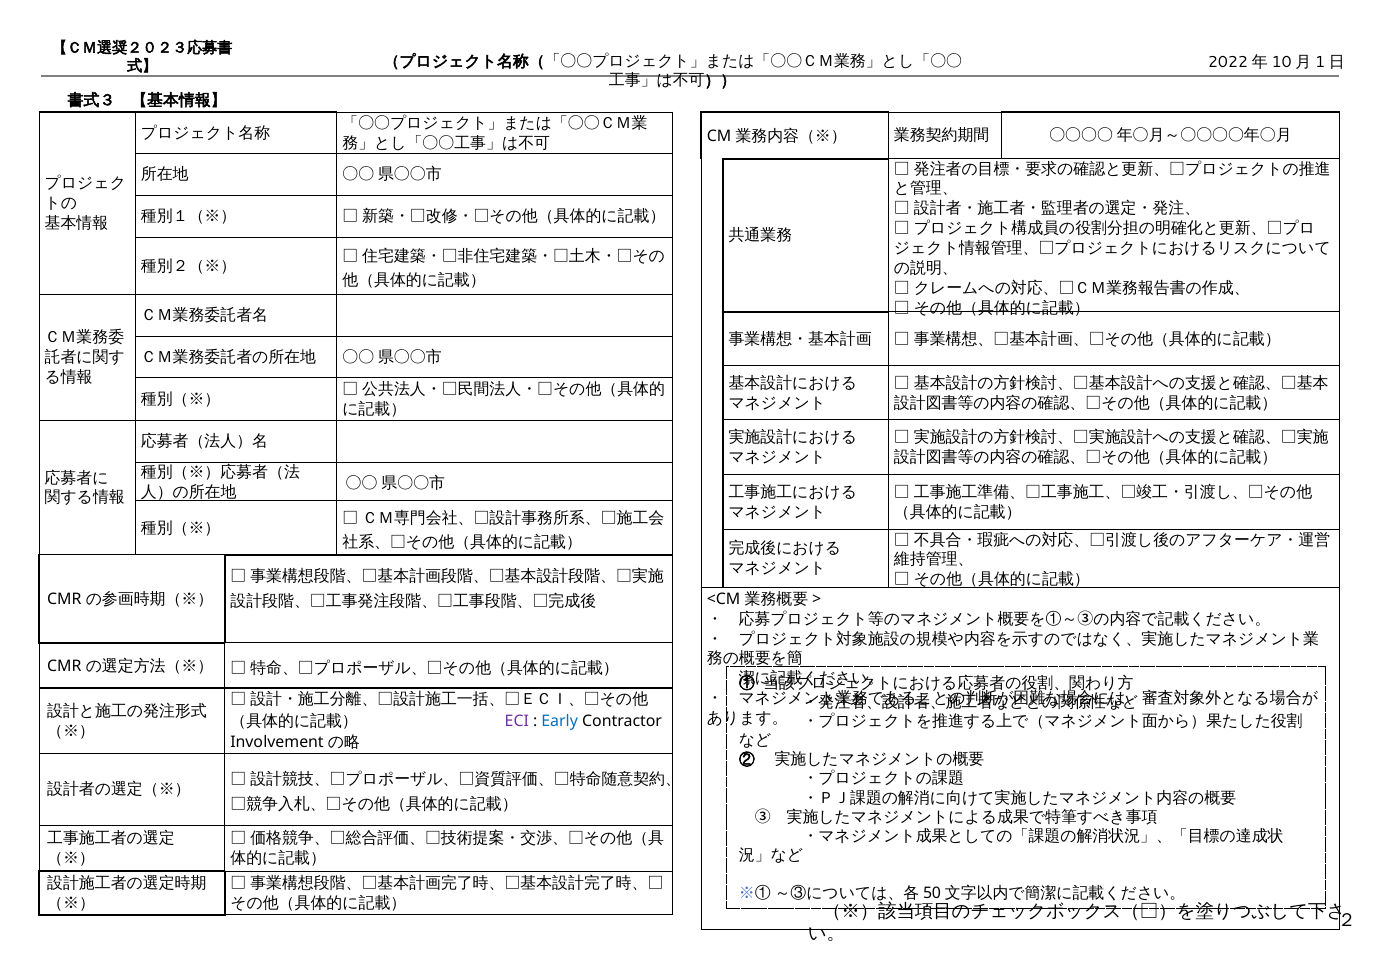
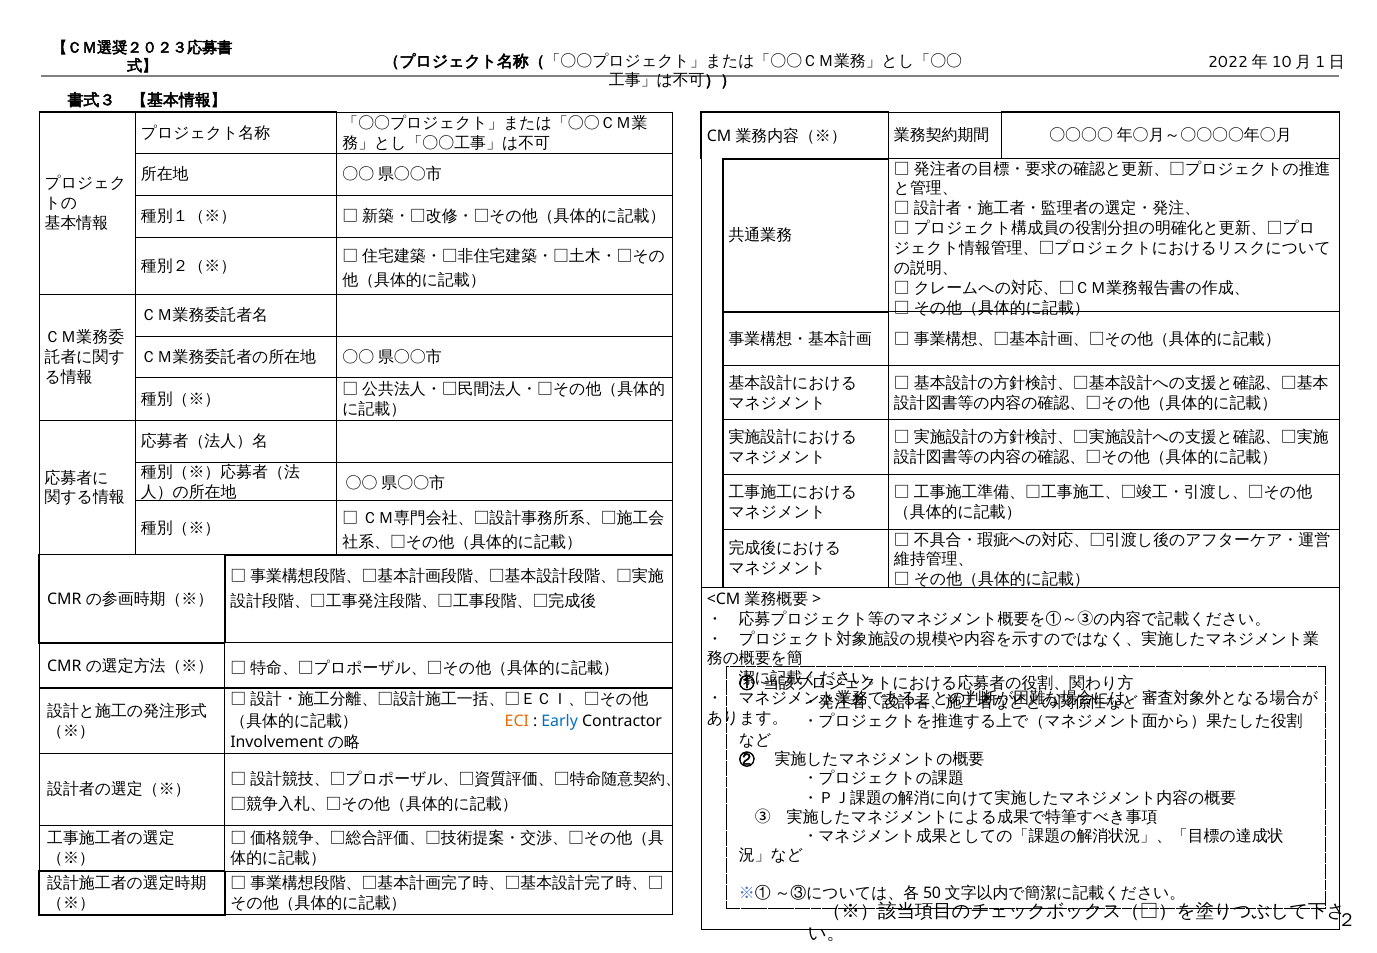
ECI colour: purple -> orange (517, 721)
